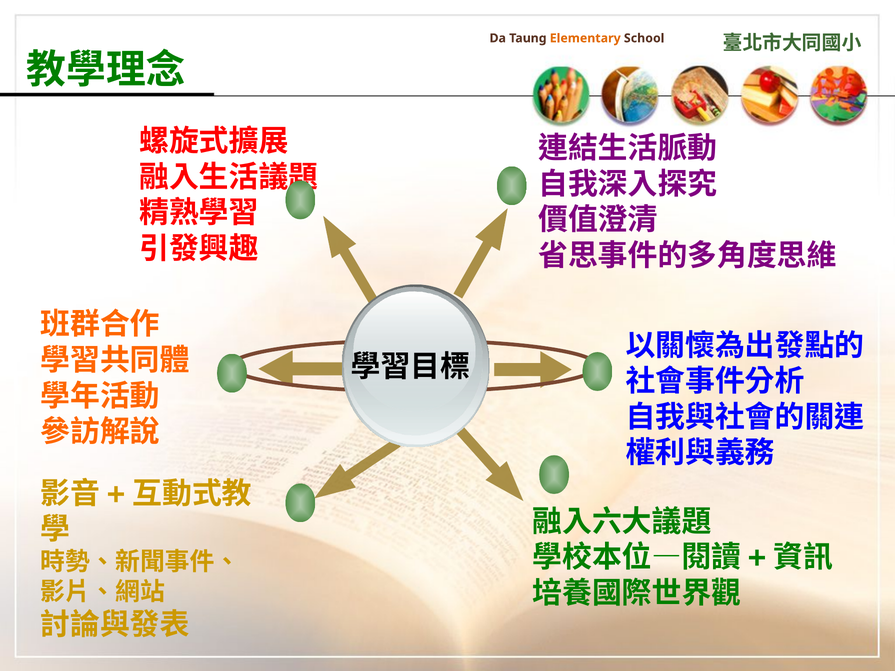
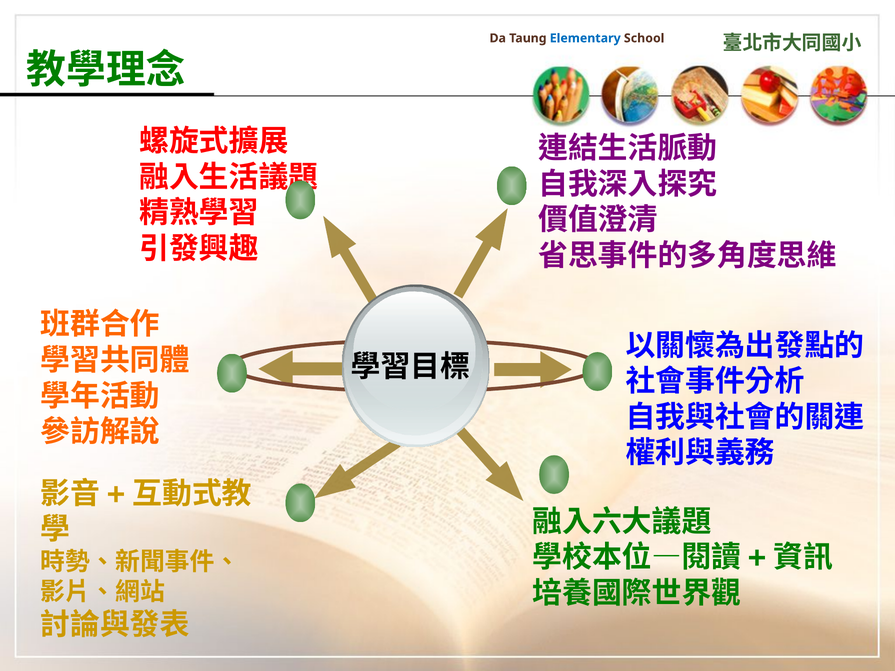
Elementary colour: orange -> blue (585, 38)
